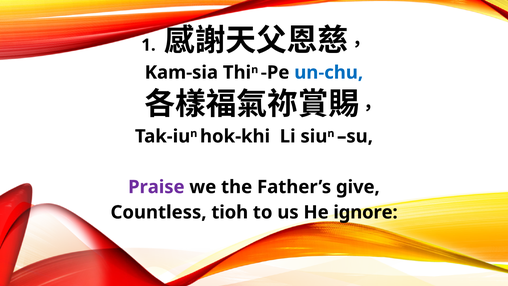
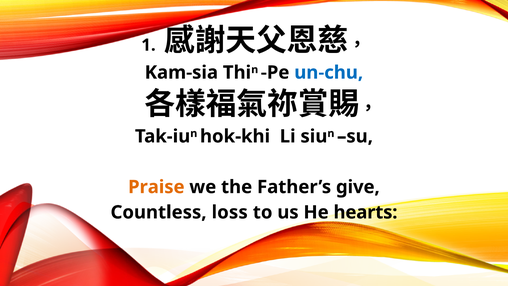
Praise colour: purple -> orange (156, 187)
tioh: tioh -> loss (230, 212)
ignore: ignore -> hearts (365, 212)
